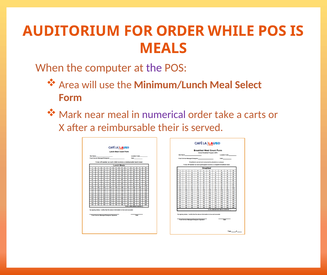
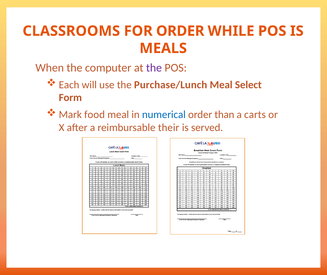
AUDITORIUM: AUDITORIUM -> CLASSROOMS (71, 31)
Area: Area -> Each (69, 85)
Minimum/Lunch: Minimum/Lunch -> Purchase/Lunch (171, 85)
near: near -> food (95, 115)
numerical colour: purple -> blue (164, 115)
take: take -> than (224, 115)
